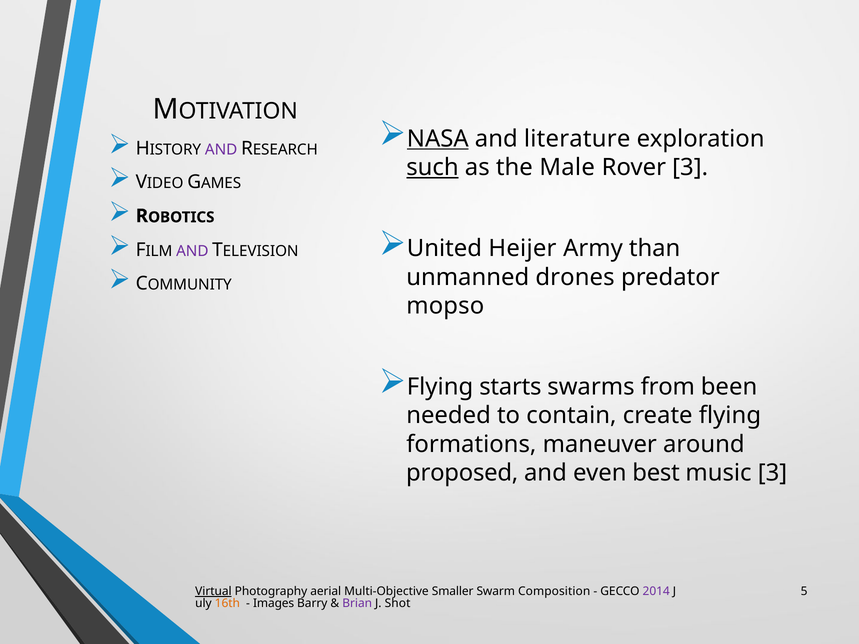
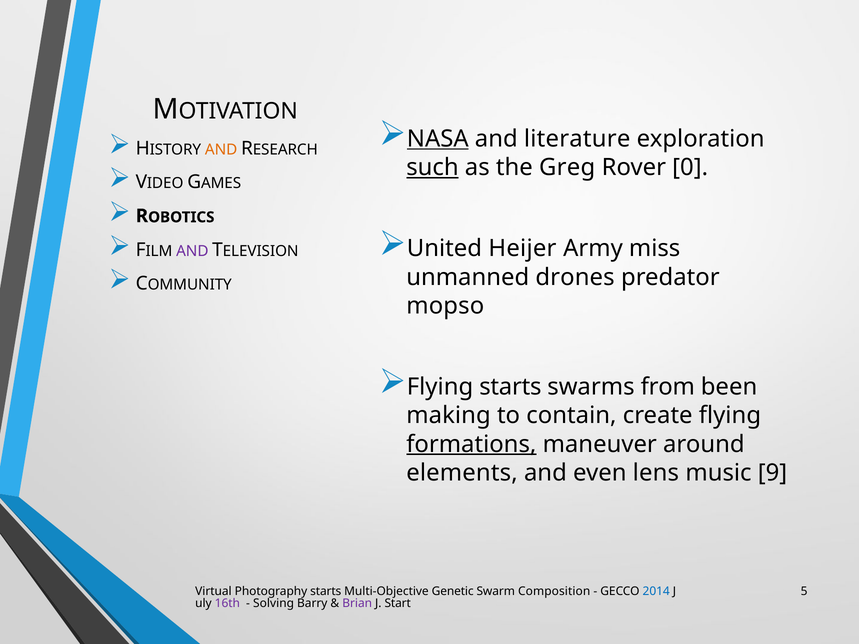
AND colour: purple -> orange (221, 150)
Male: Male -> Greg (567, 167)
Rover 3: 3 -> 0 (690, 167)
than: than -> miss (655, 249)
needed: needed -> making (449, 416)
formations underline: none -> present (471, 444)
proposed: proposed -> elements (462, 473)
best: best -> lens (656, 473)
music 3: 3 -> 9 (773, 473)
Virtual underline: present -> none (213, 592)
Photography aerial: aerial -> starts (326, 592)
Smaller: Smaller -> Genetic (453, 592)
2014 colour: purple -> blue (656, 592)
16th colour: orange -> purple (227, 604)
Images: Images -> Solving (274, 604)
Shot: Shot -> Start (398, 604)
